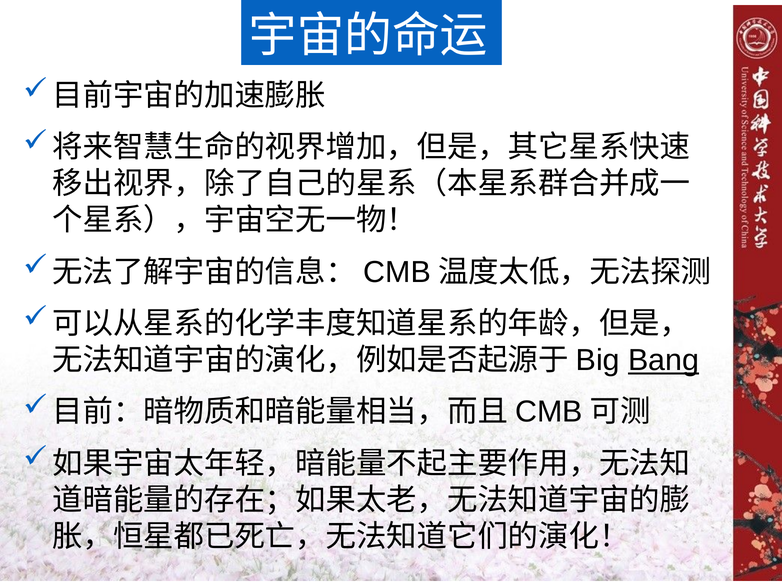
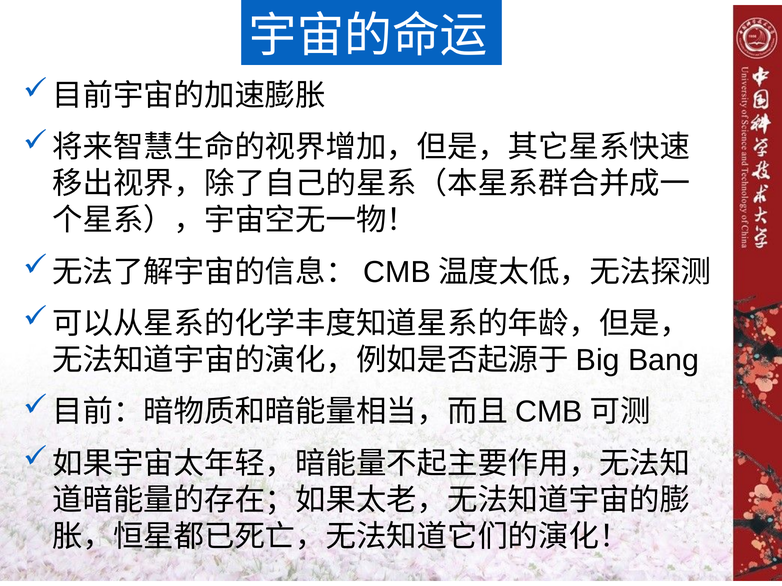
Bang underline: present -> none (664, 361)
